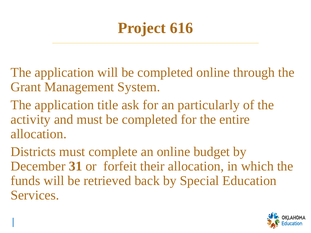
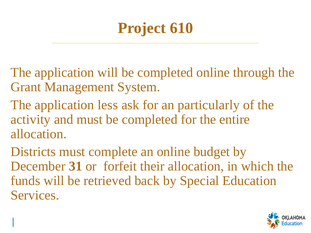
616: 616 -> 610 (181, 28)
title: title -> less (108, 105)
